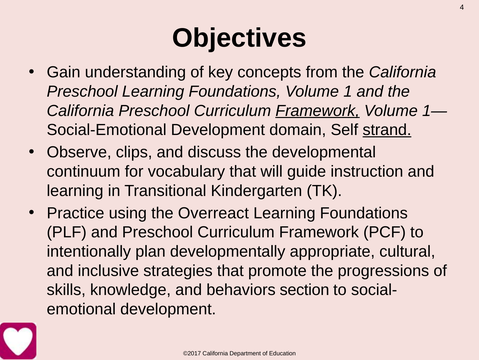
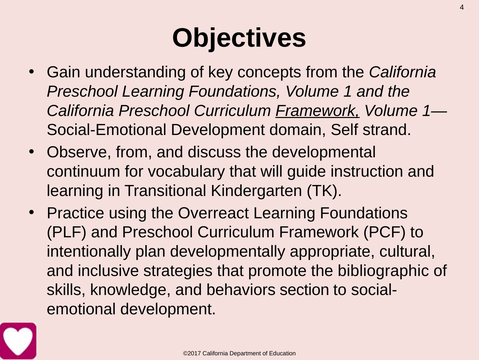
strand underline: present -> none (387, 130)
Observe clips: clips -> from (134, 152)
progressions: progressions -> bibliographic (383, 270)
